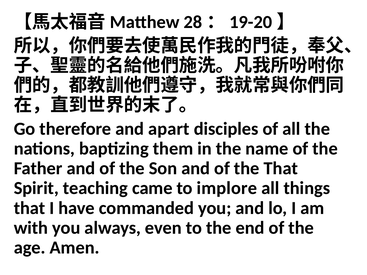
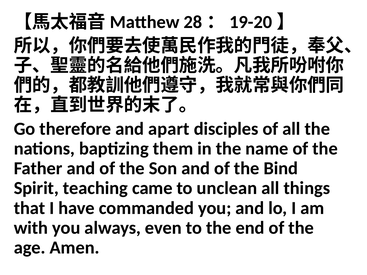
the That: That -> Bind (281, 169)
implore: implore -> unclean (227, 188)
